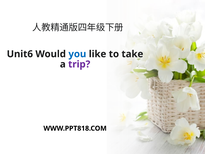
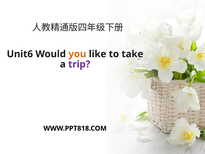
you colour: blue -> orange (77, 54)
